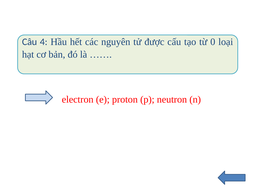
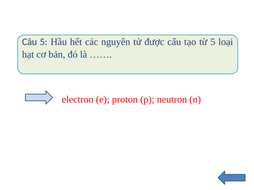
Câu 4: 4 -> 5 (44, 42)
từ 0: 0 -> 5 (213, 42)
